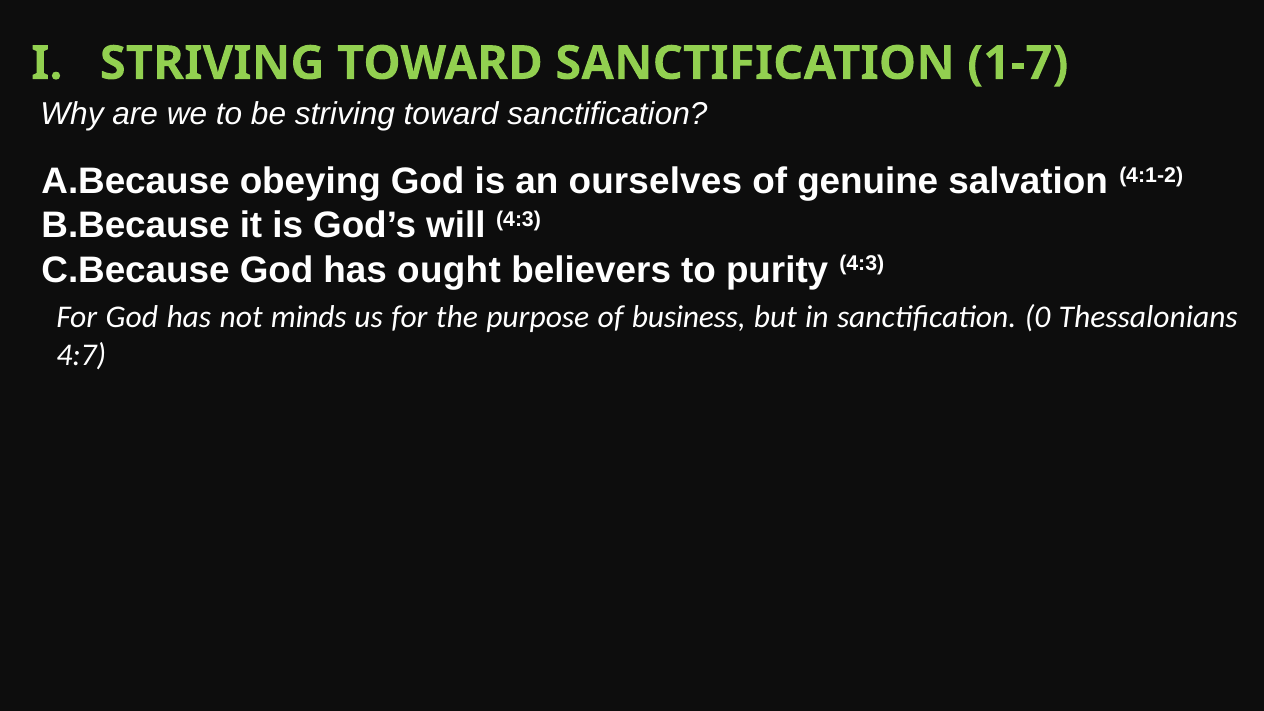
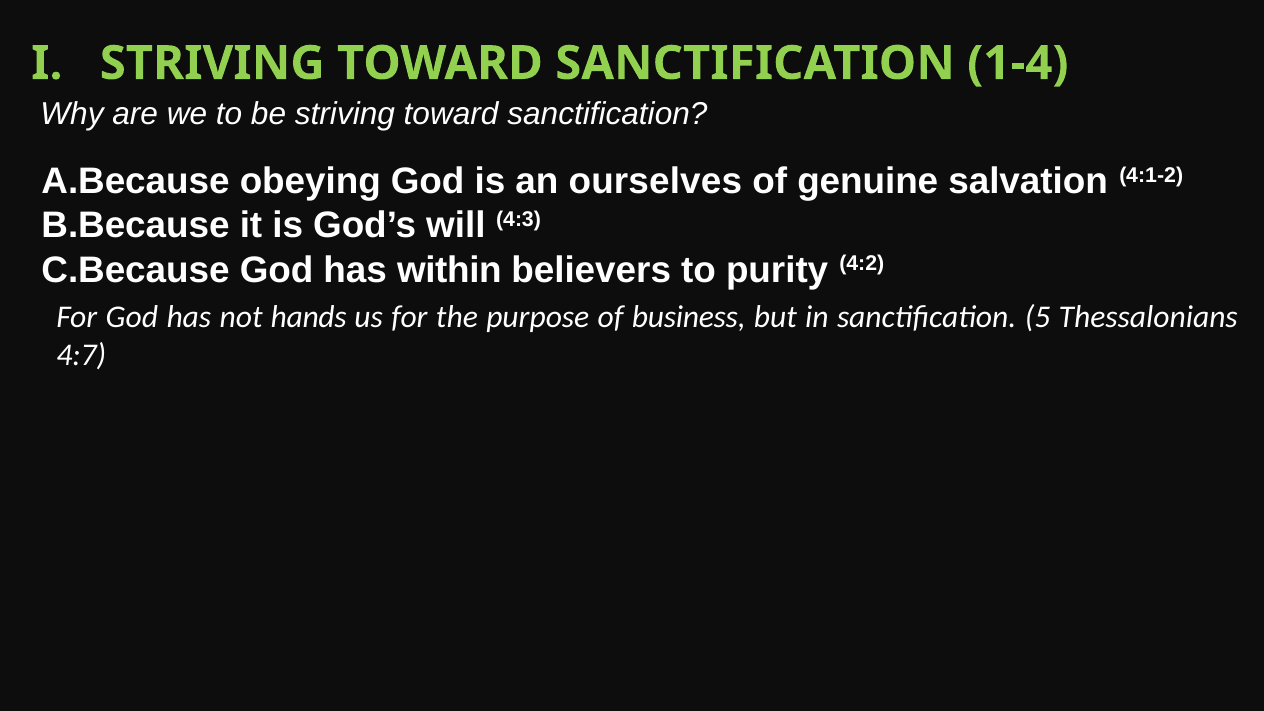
1-7: 1-7 -> 1-4 (1018, 63)
ought: ought -> within (449, 270)
purity 4:3: 4:3 -> 4:2 (862, 264)
minds: minds -> hands (309, 317)
0: 0 -> 5 (1038, 317)
